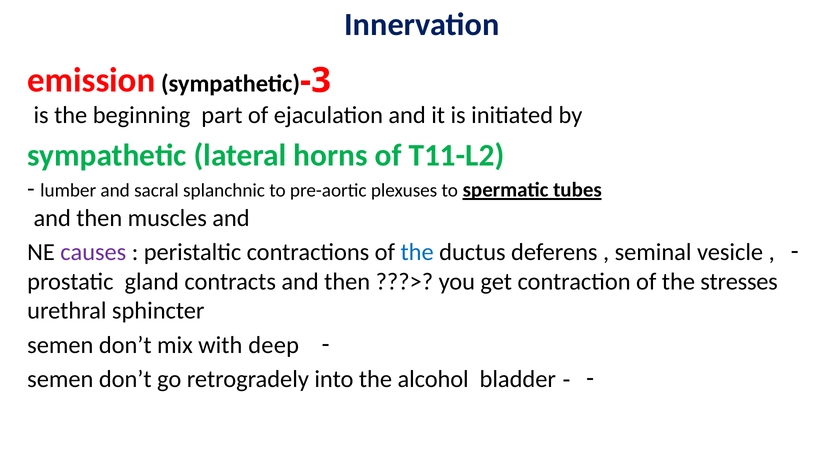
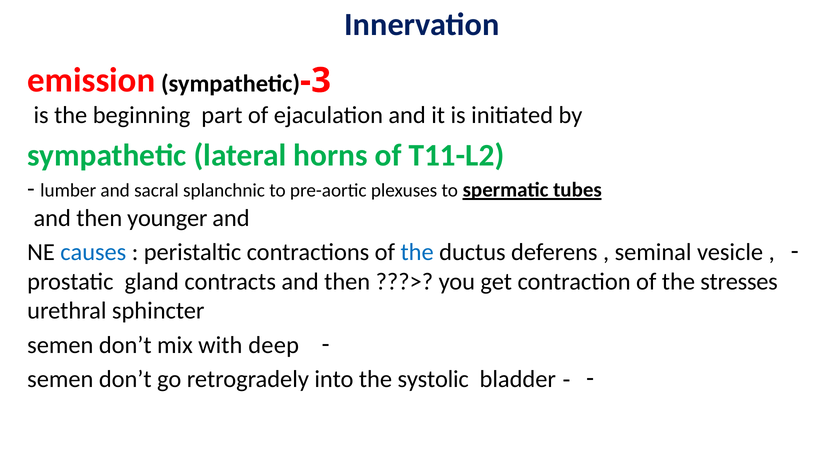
muscles: muscles -> younger (167, 218)
causes colour: purple -> blue (93, 252)
alcohol: alcohol -> systolic (433, 380)
